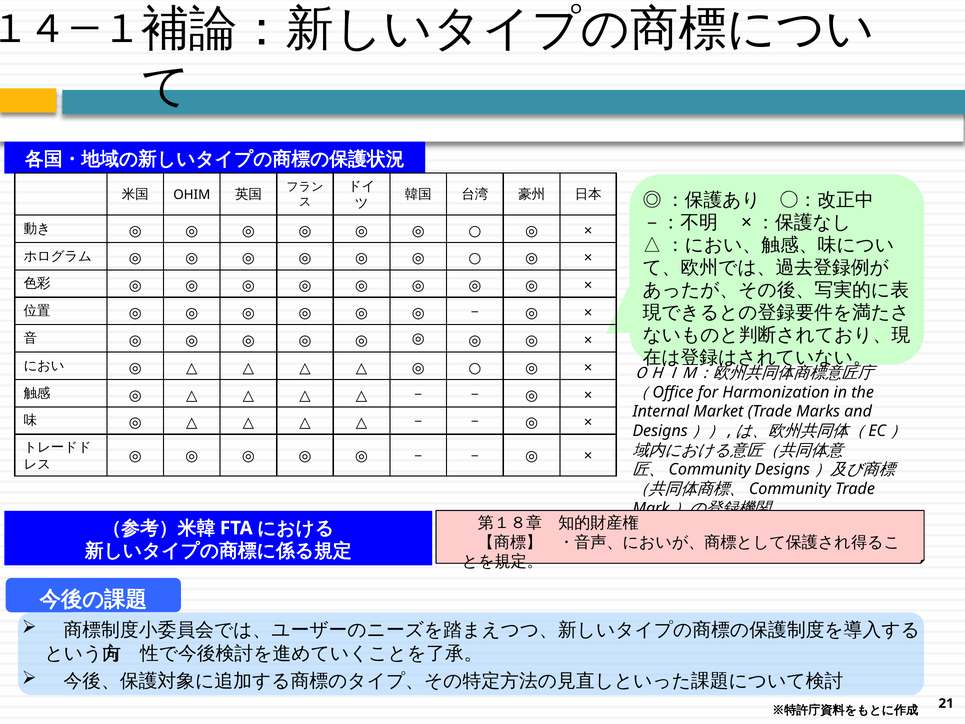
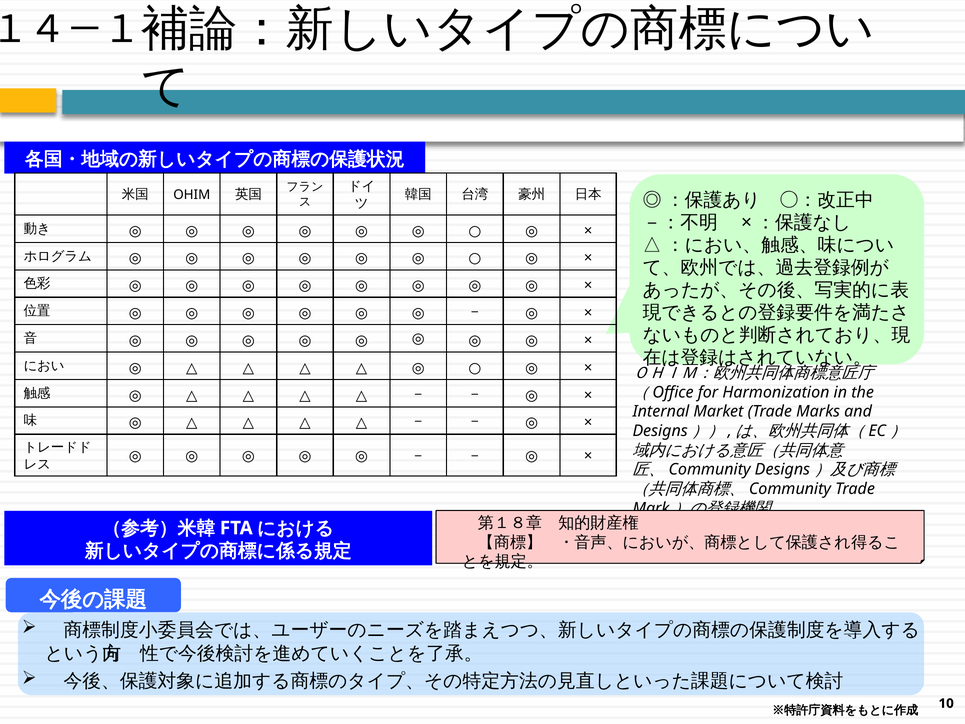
21: 21 -> 10 (946, 703)
